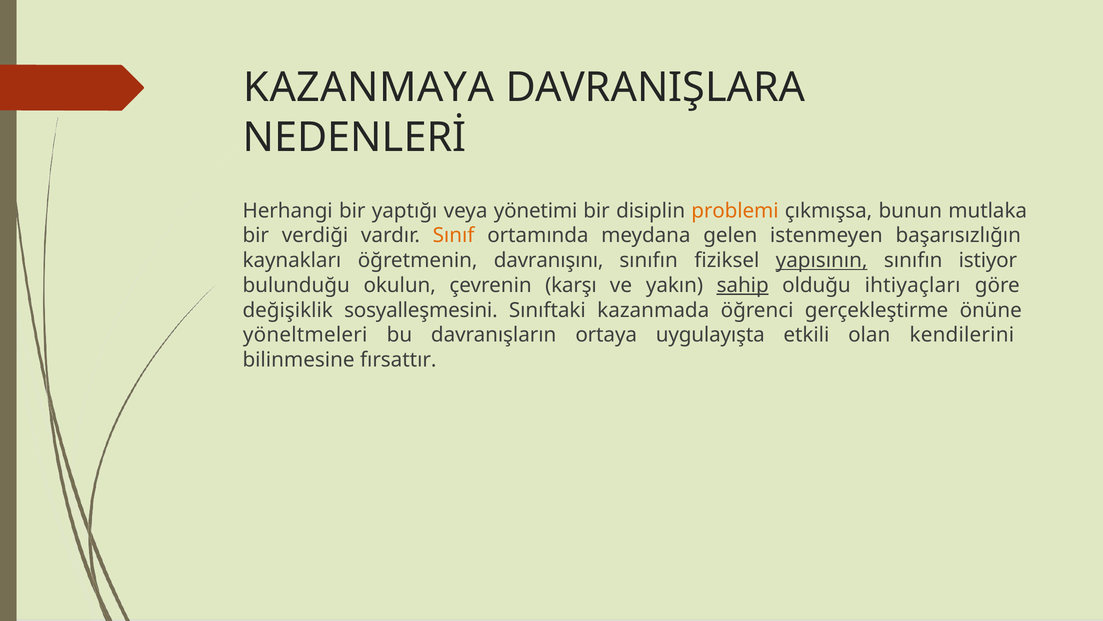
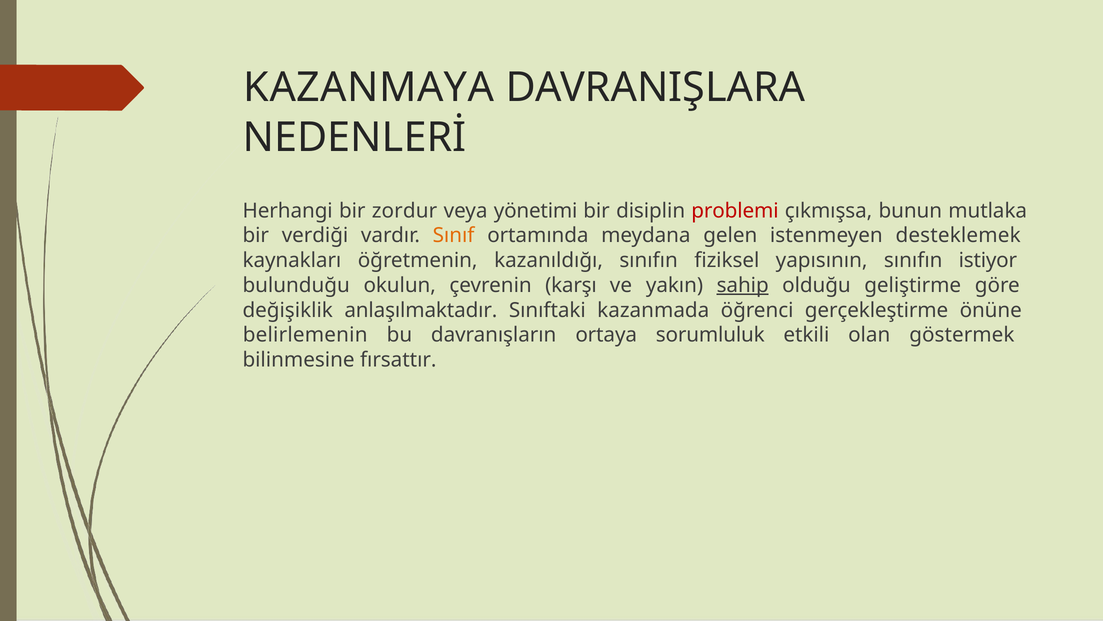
yaptığı: yaptığı -> zordur (404, 211)
problemi colour: orange -> red (735, 211)
başarısızlığın: başarısızlığın -> desteklemek (958, 235)
davranışını: davranışını -> kazanıldığı (549, 260)
yapısının underline: present -> none (822, 260)
ihtiyaçları: ihtiyaçları -> geliştirme (913, 285)
sosyalleşmesini: sosyalleşmesini -> anlaşılmaktadır (421, 310)
yöneltmeleri: yöneltmeleri -> belirlemenin (305, 335)
uygulayışta: uygulayışta -> sorumluluk (710, 335)
kendilerini: kendilerini -> göstermek (962, 335)
